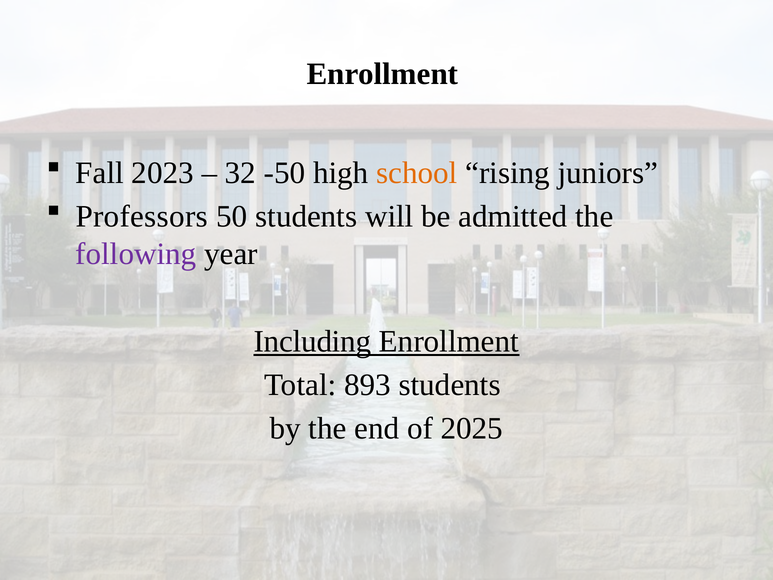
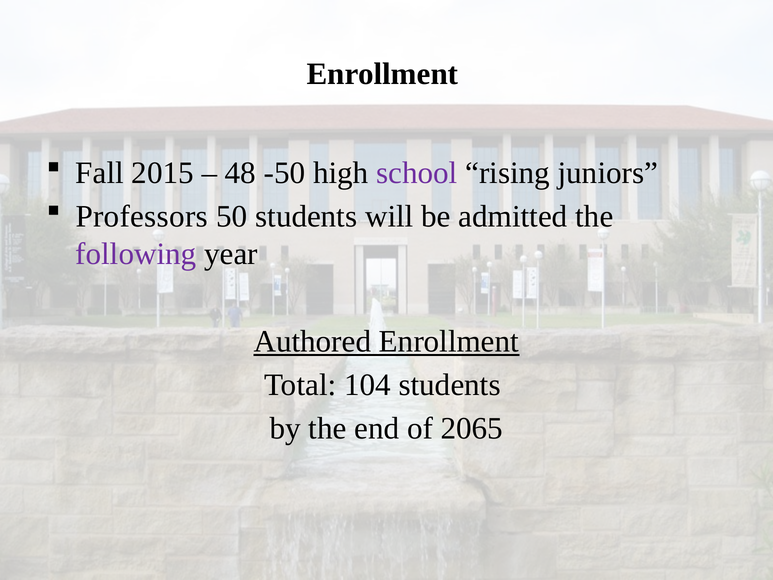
2023: 2023 -> 2015 (163, 173)
32: 32 -> 48 (240, 173)
school colour: orange -> purple (417, 173)
Including: Including -> Authored (312, 341)
893: 893 -> 104 (367, 385)
2025: 2025 -> 2065 (472, 429)
